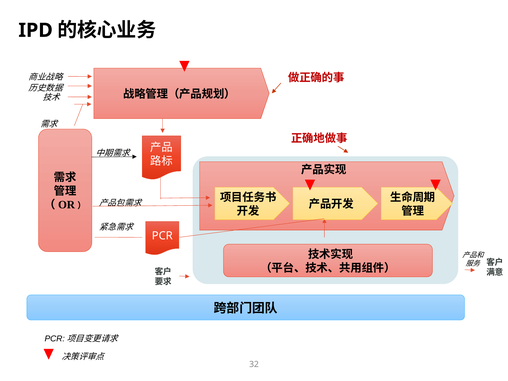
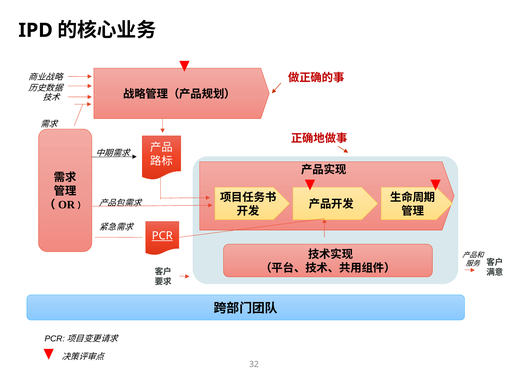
PCR underline: none -> present (162, 236)
